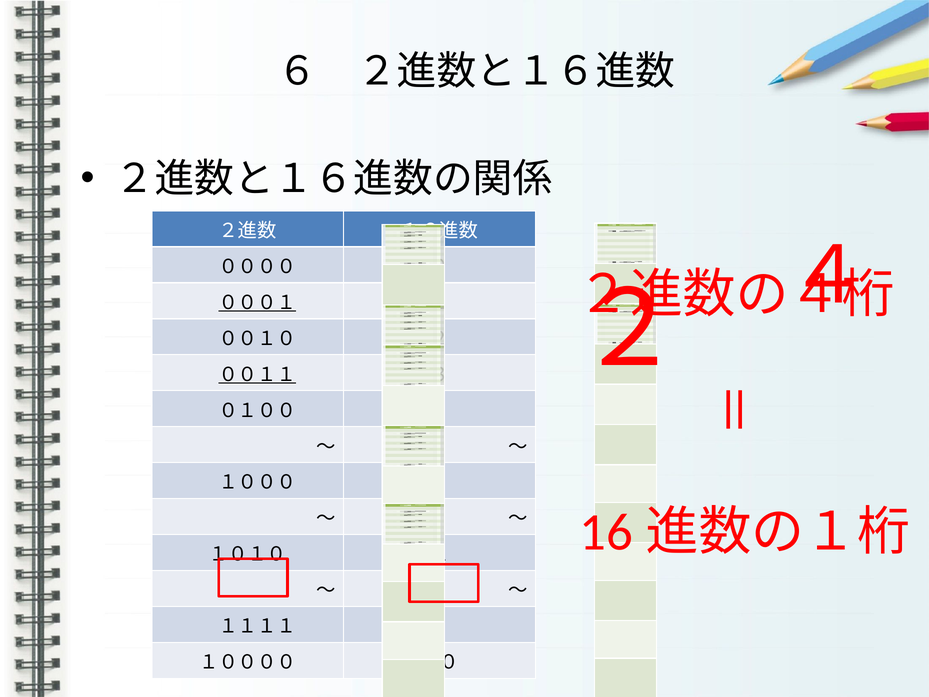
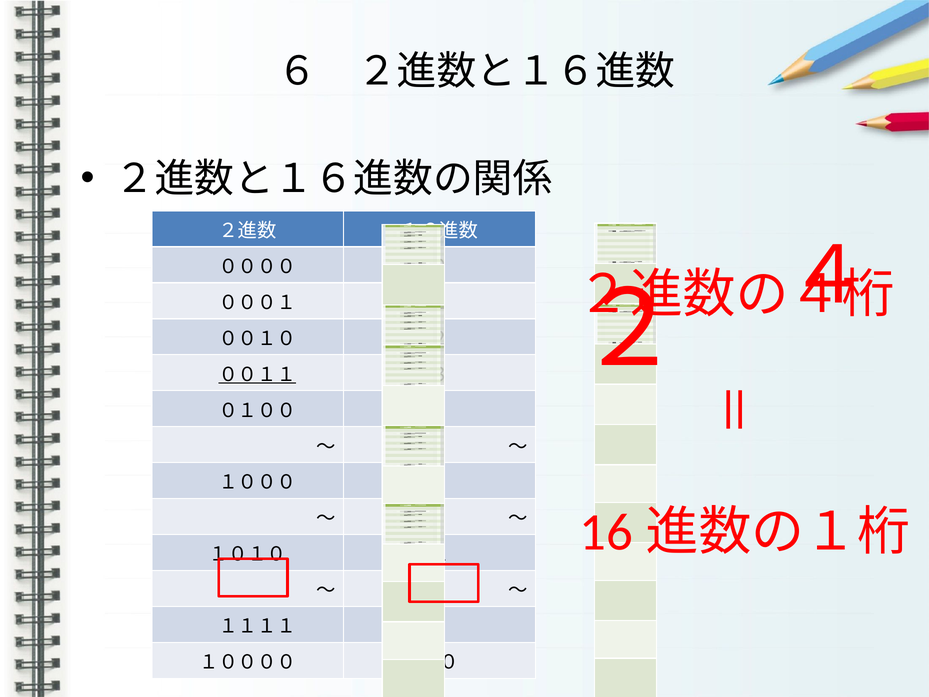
０００１ underline: present -> none (257, 303)
